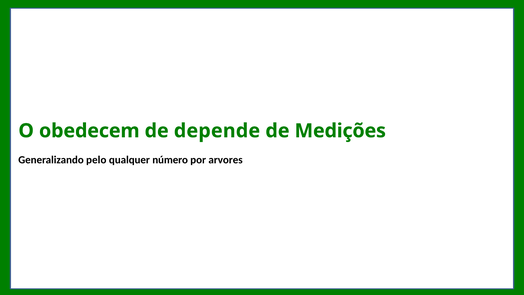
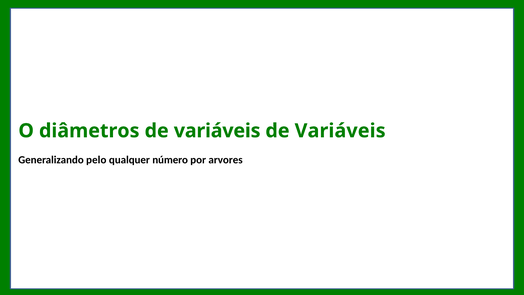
obedecem: obedecem -> diâmetros (89, 131)
depende: depende -> variáveis (217, 131)
Medições: Medições -> Variáveis (340, 131)
